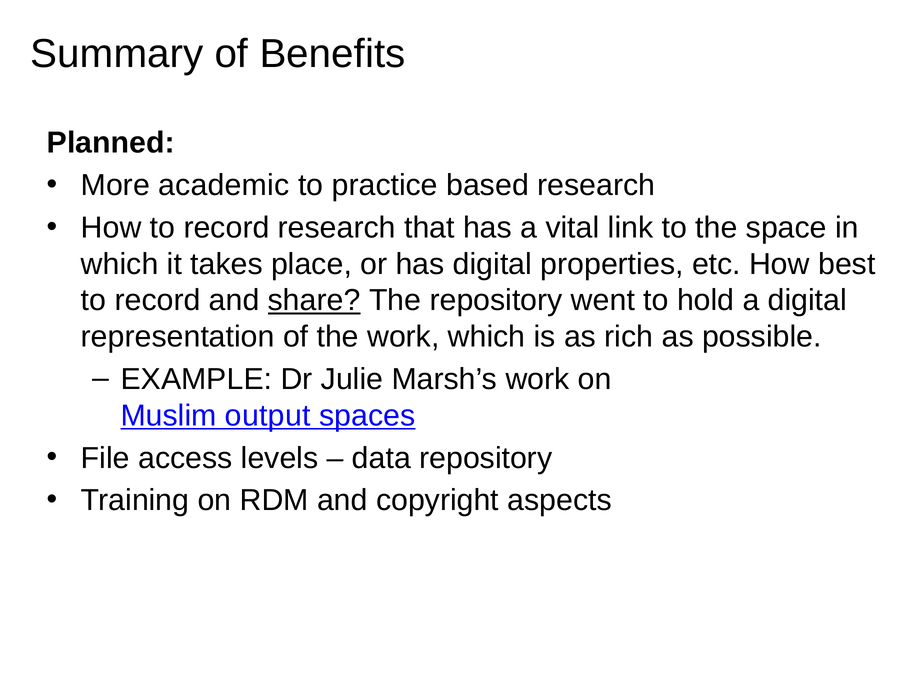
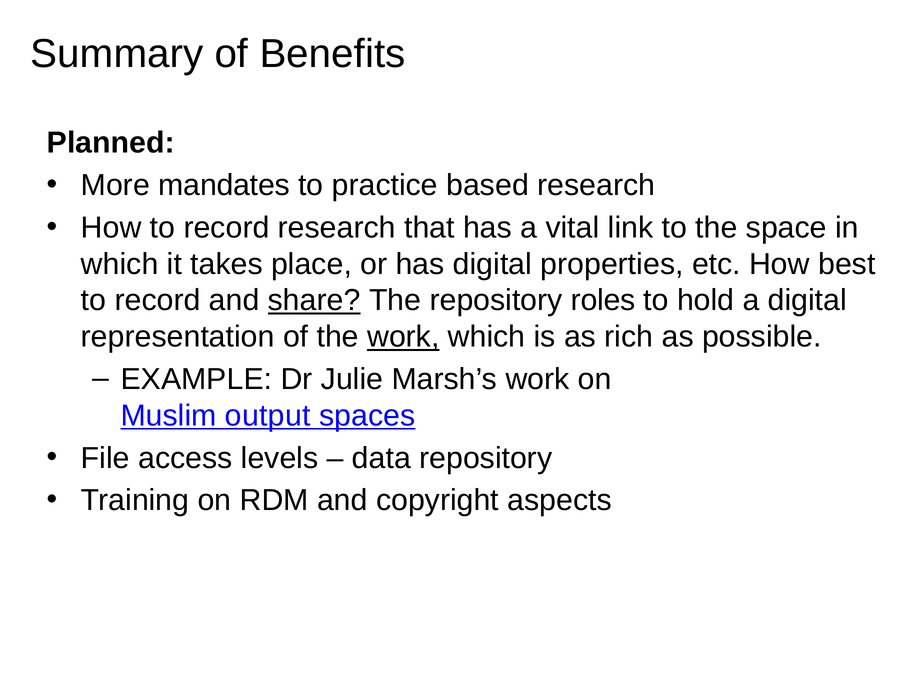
academic: academic -> mandates (224, 185)
went: went -> roles (603, 300)
work underline: none -> present (403, 337)
